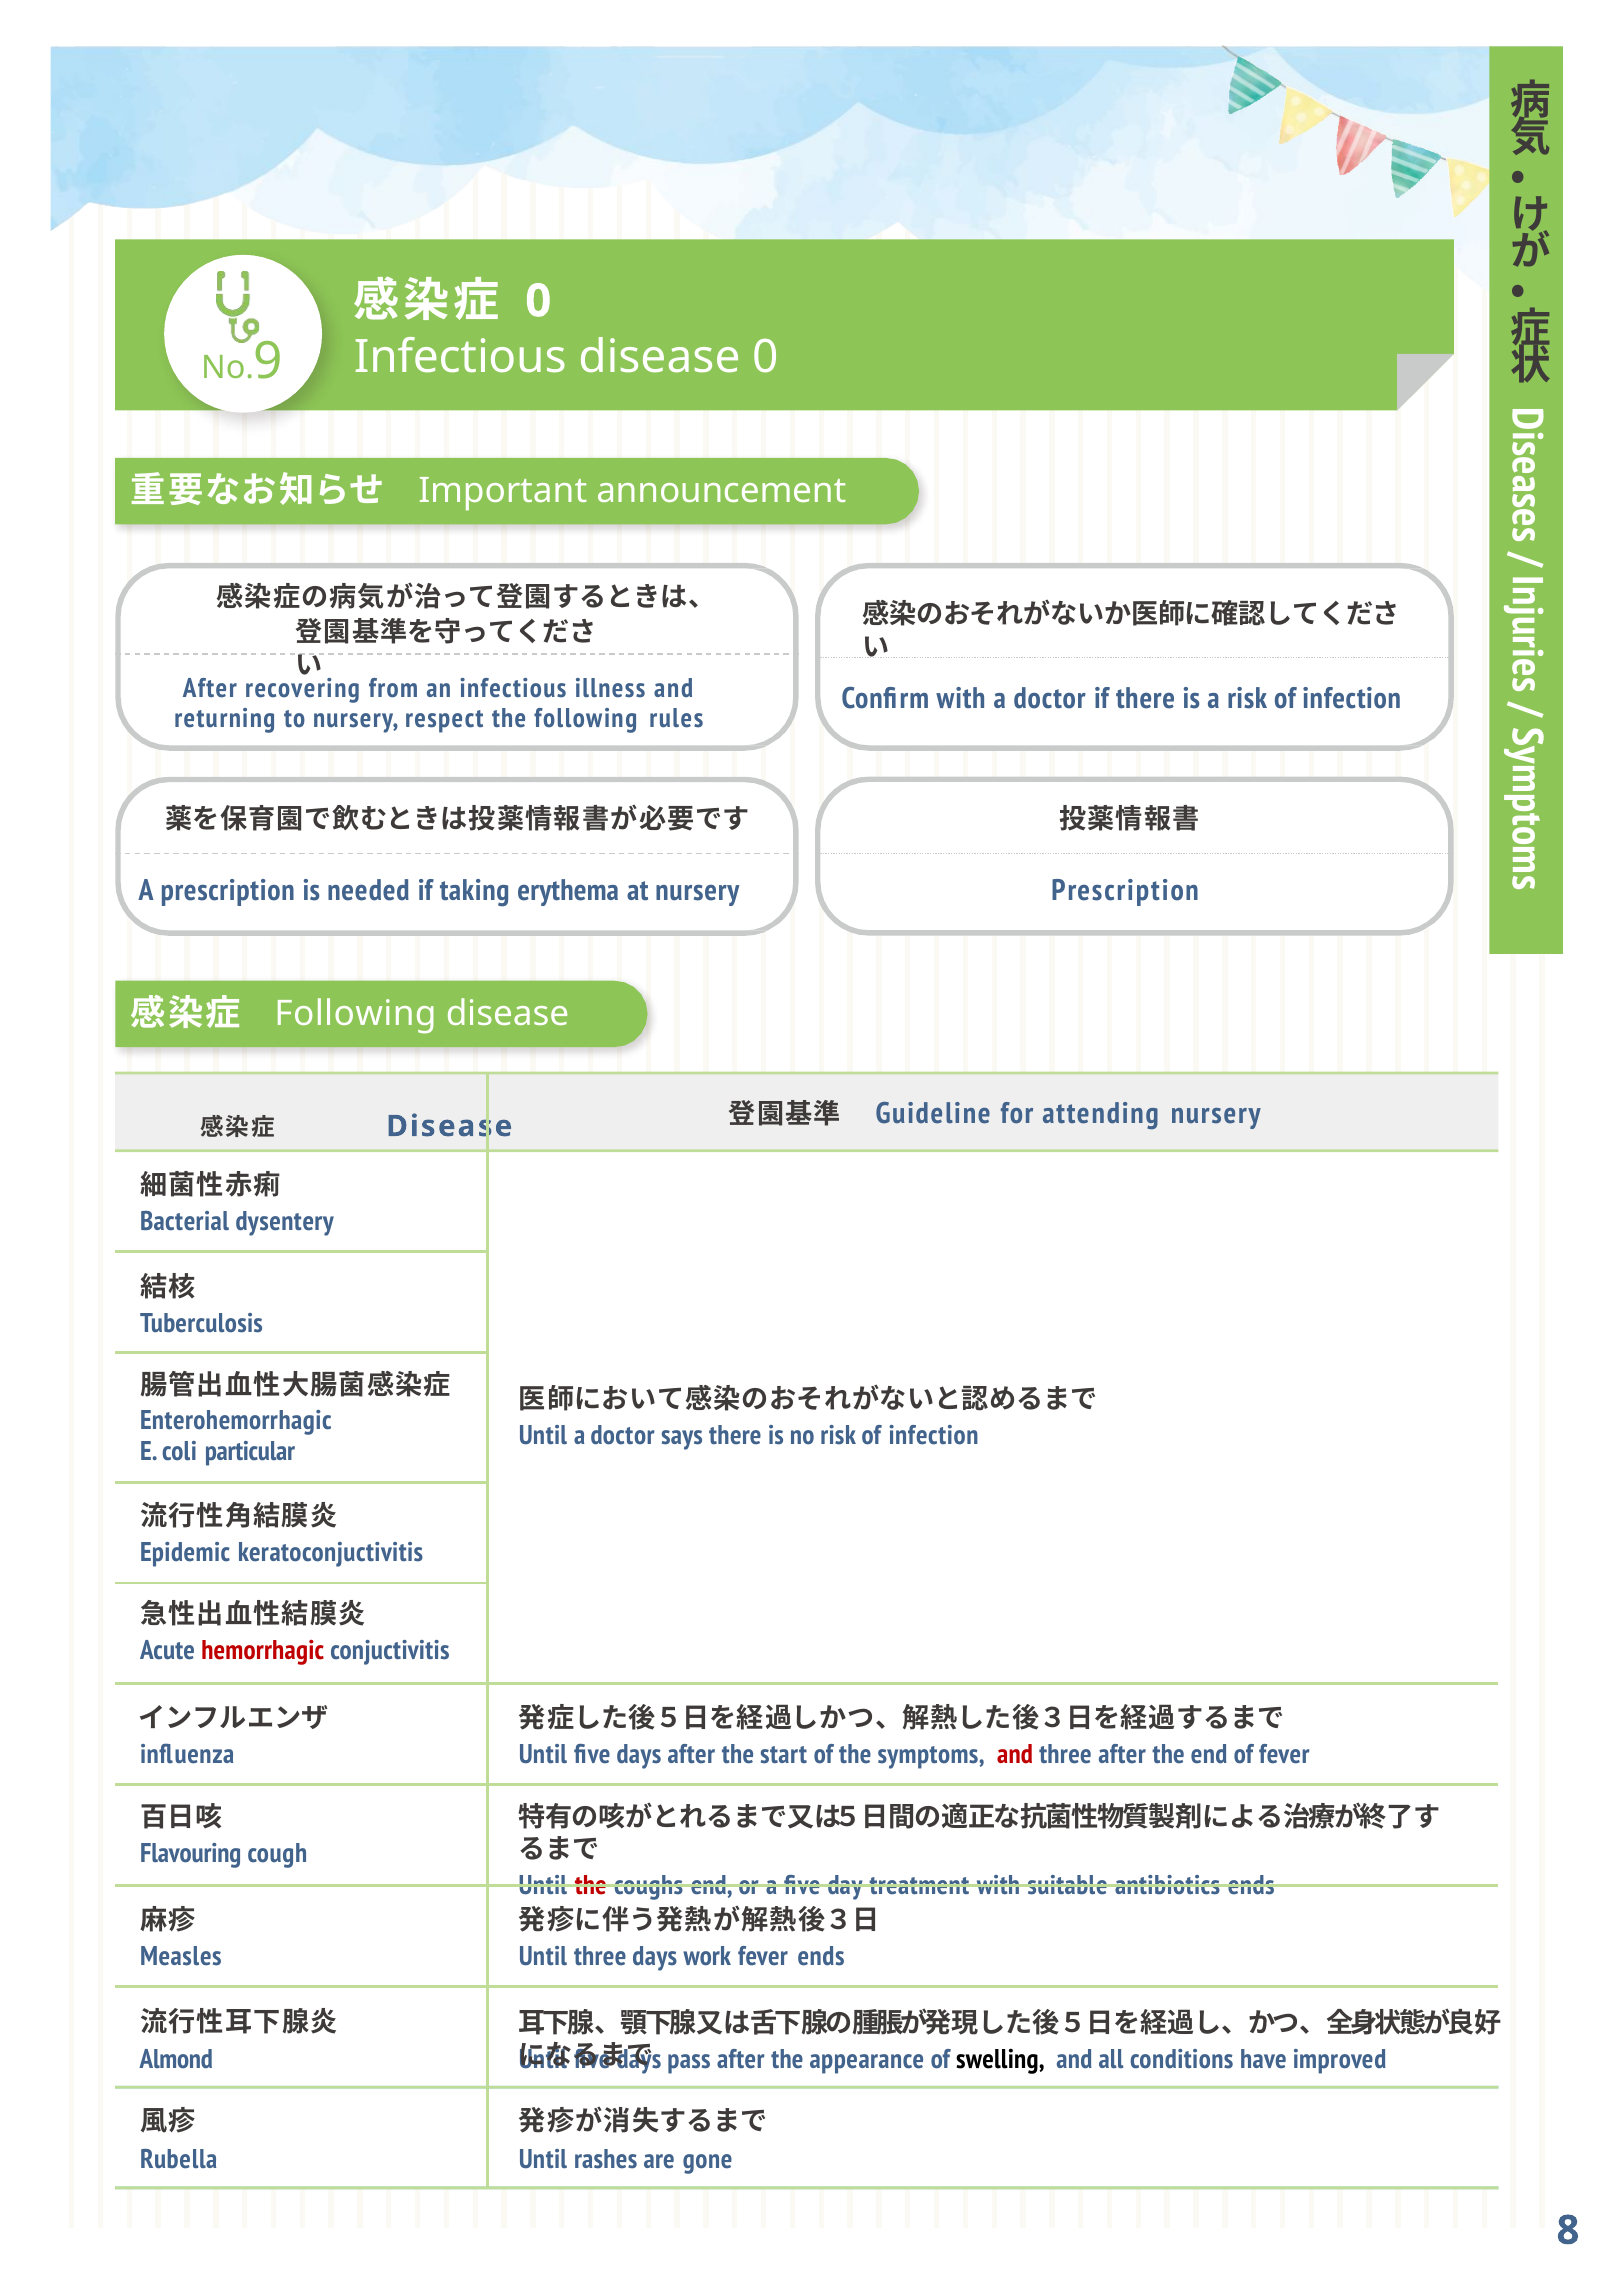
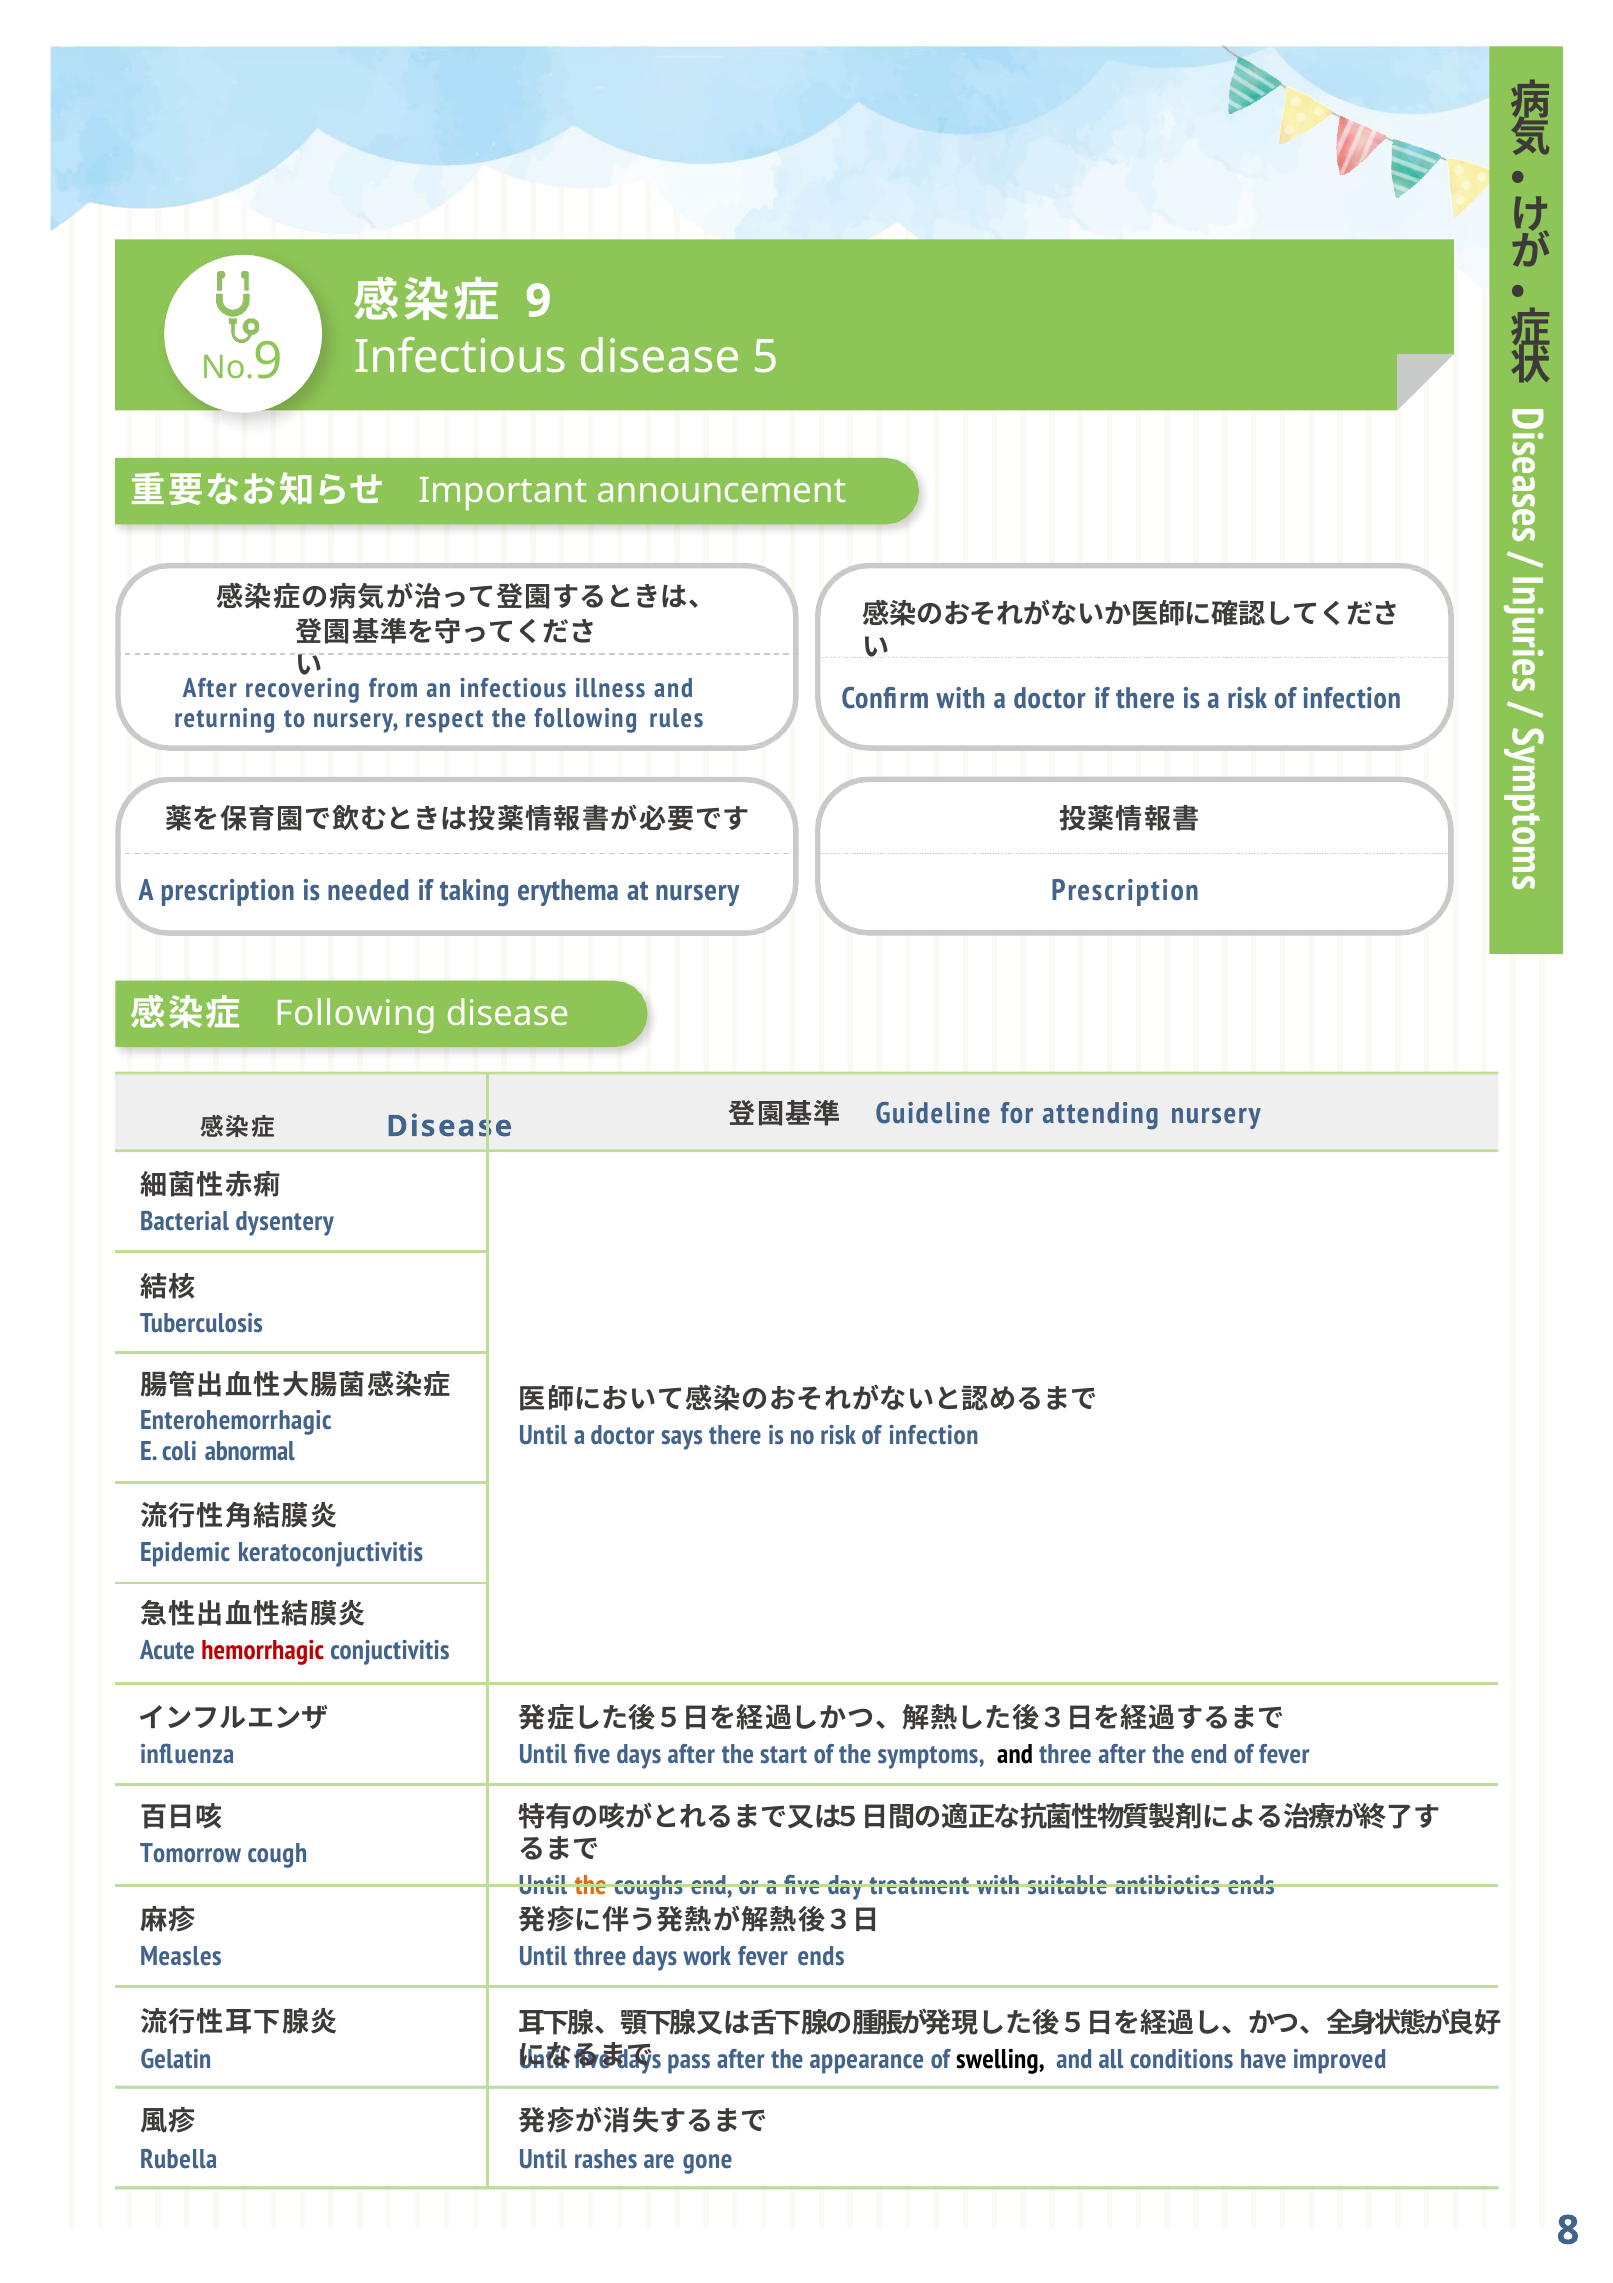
0: 0 -> 9 (538, 301)
disease 0: 0 -> 5 (765, 357)
particular: particular -> abnormal (250, 1451)
and colour: red -> black (1015, 1754)
Flavouring: Flavouring -> Tomorrow (191, 1853)
the colour: red -> orange (591, 1886)
Almond: Almond -> Gelatin (176, 2059)
